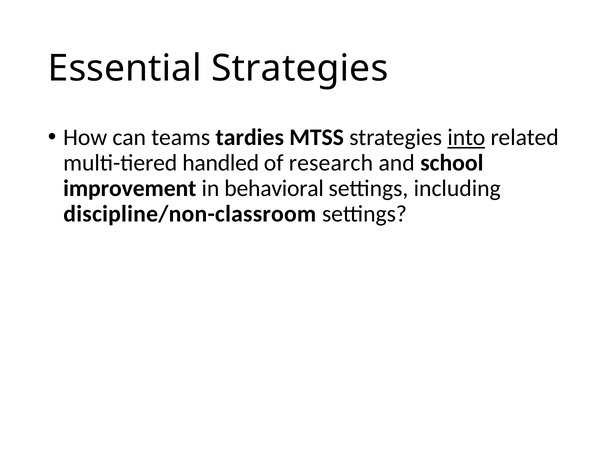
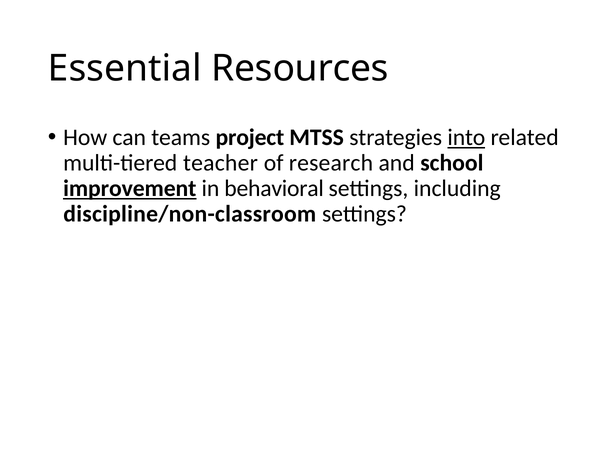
Essential Strategies: Strategies -> Resources (300, 68)
tardies: tardies -> project (250, 137)
handled: handled -> teacher (220, 163)
improvement underline: none -> present (130, 188)
